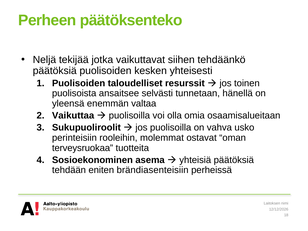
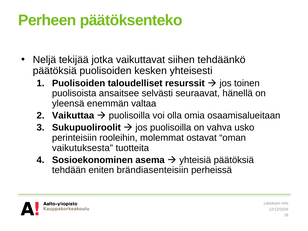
tunnetaan: tunnetaan -> seuraavat (198, 93)
terveysruokaa: terveysruokaa -> vaikutuksesta (82, 148)
